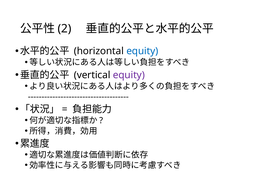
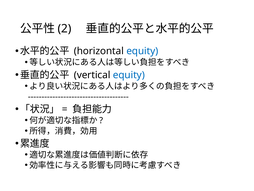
equity colour: purple -> blue (129, 75)
